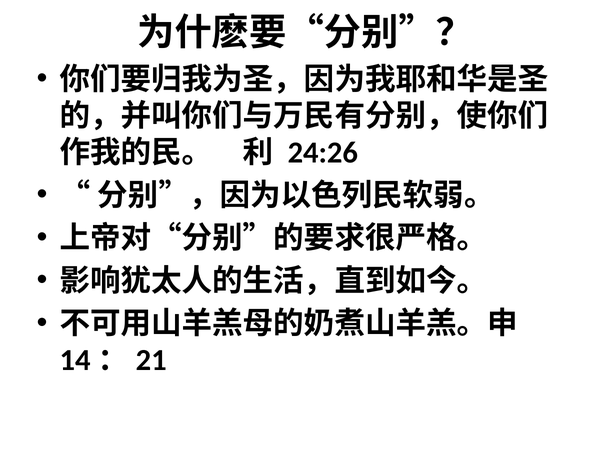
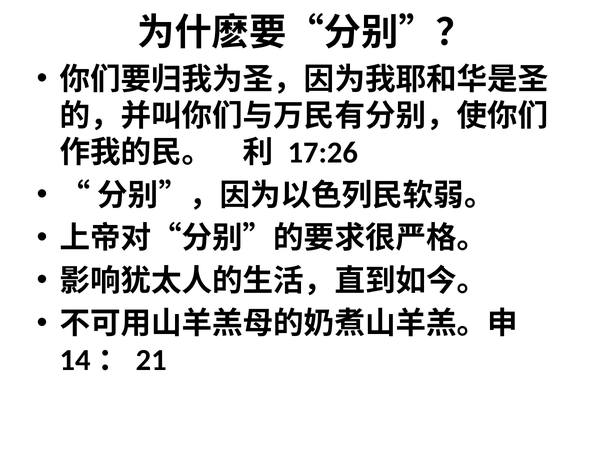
24:26: 24:26 -> 17:26 (323, 153)
